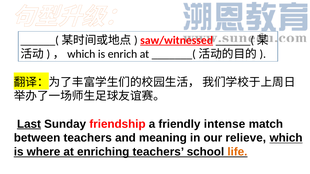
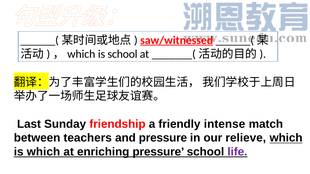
is enrich: enrich -> school (123, 54)
Last underline: present -> none (29, 124)
and meaning: meaning -> pressure (163, 138)
is where: where -> which (43, 152)
enriching teachers: teachers -> pressure (158, 152)
life colour: orange -> purple (237, 152)
